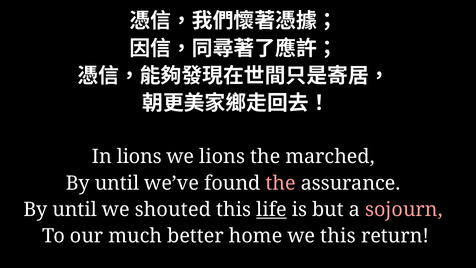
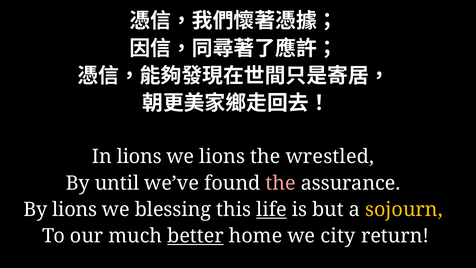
marched: marched -> wrestled (330, 157)
until: until -> lions (75, 209)
shouted: shouted -> blessing (173, 209)
sojourn colour: pink -> yellow (404, 209)
better underline: none -> present (196, 236)
we this: this -> city (338, 236)
